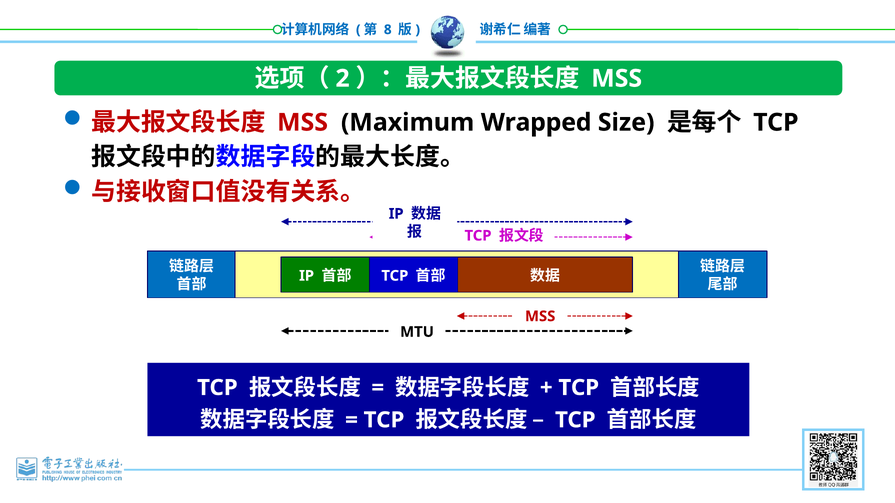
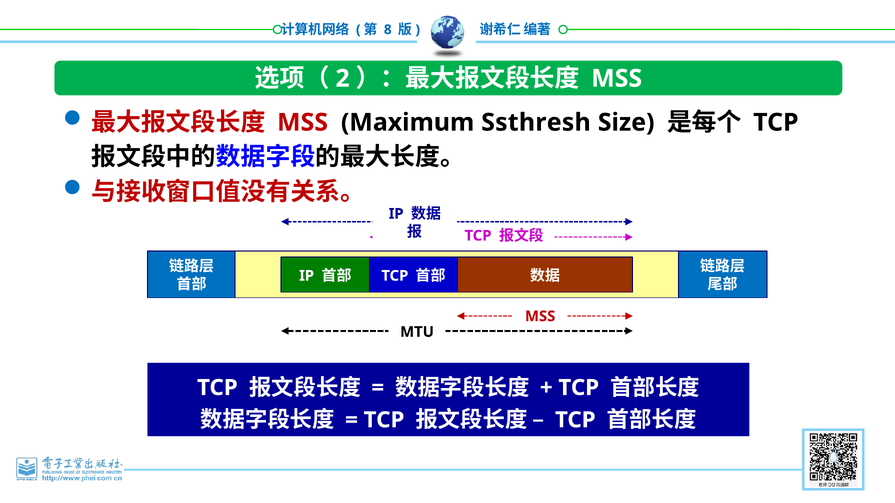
Wrapped: Wrapped -> Ssthresh (536, 123)
